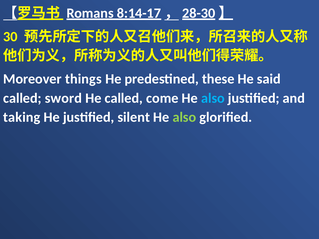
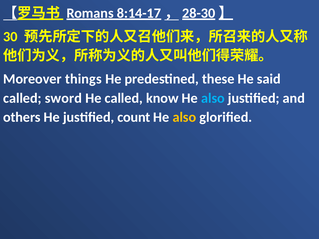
come: come -> know (162, 98)
taking: taking -> others (22, 117)
silent: silent -> count (134, 117)
also colour: light green -> yellow (184, 117)
